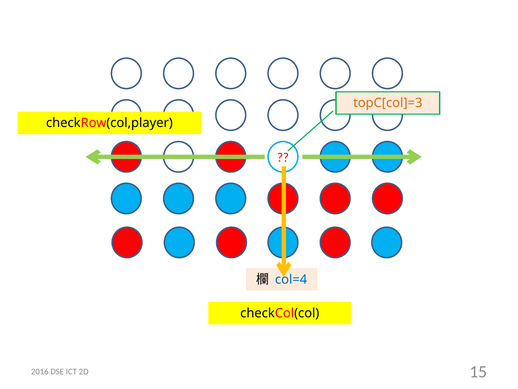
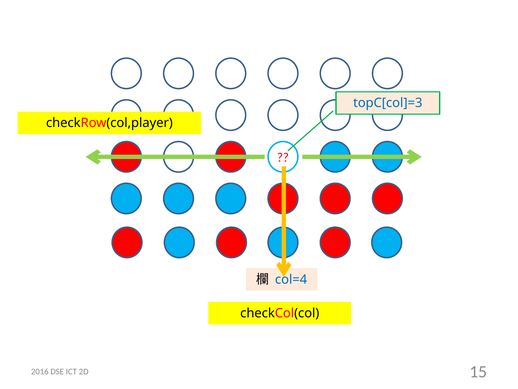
topC[col]=3 colour: orange -> blue (388, 103)
